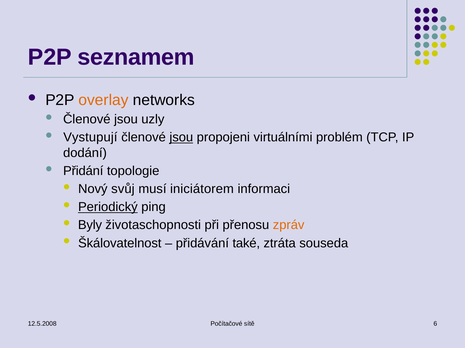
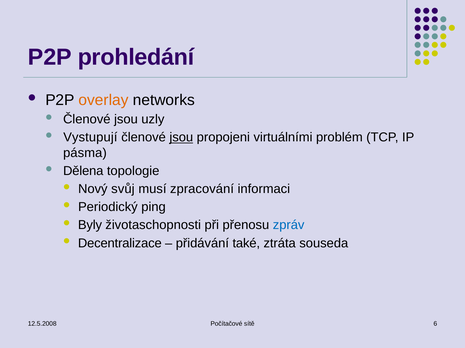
seznamem: seznamem -> prohledání (136, 57)
dodání: dodání -> pásma (85, 153)
Přidání: Přidání -> Dělena (83, 171)
iniciátorem: iniciátorem -> zpracování (202, 189)
Periodický underline: present -> none (108, 207)
zpráv colour: orange -> blue (289, 226)
Škálovatelnost: Škálovatelnost -> Decentralizace (120, 244)
